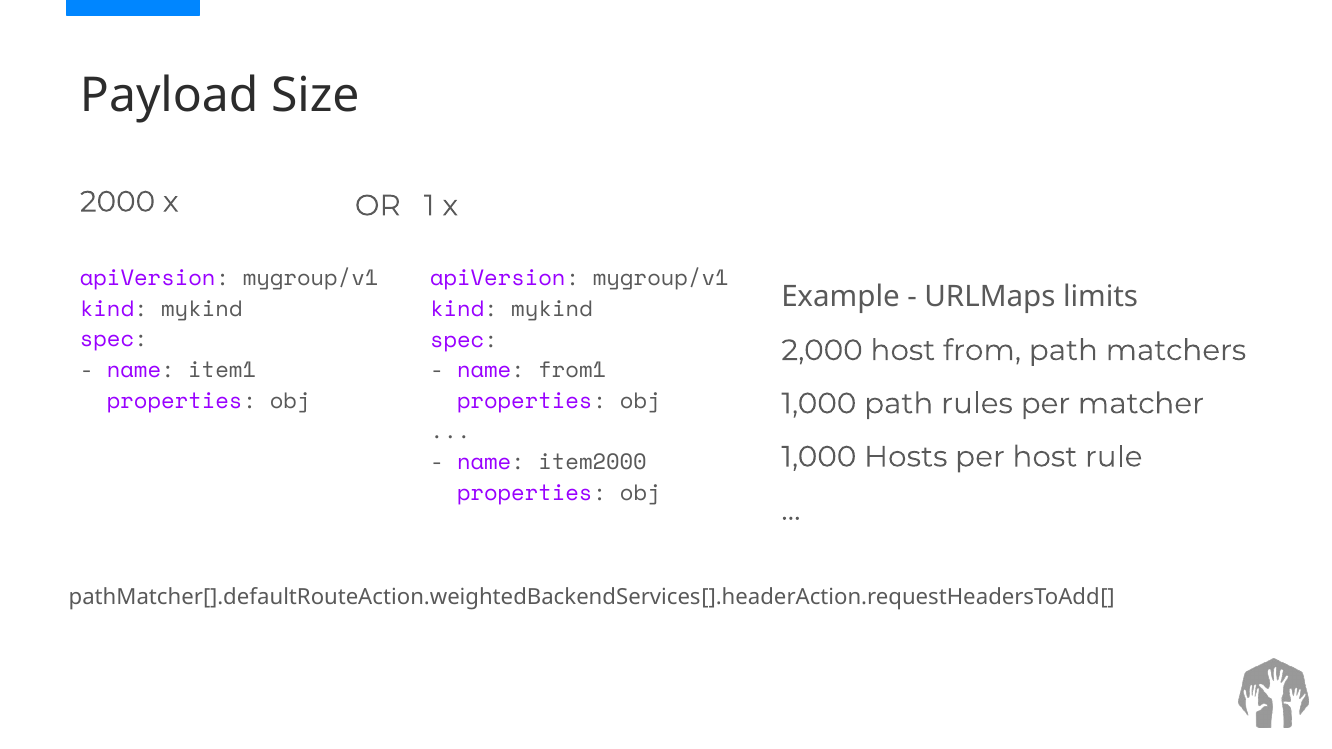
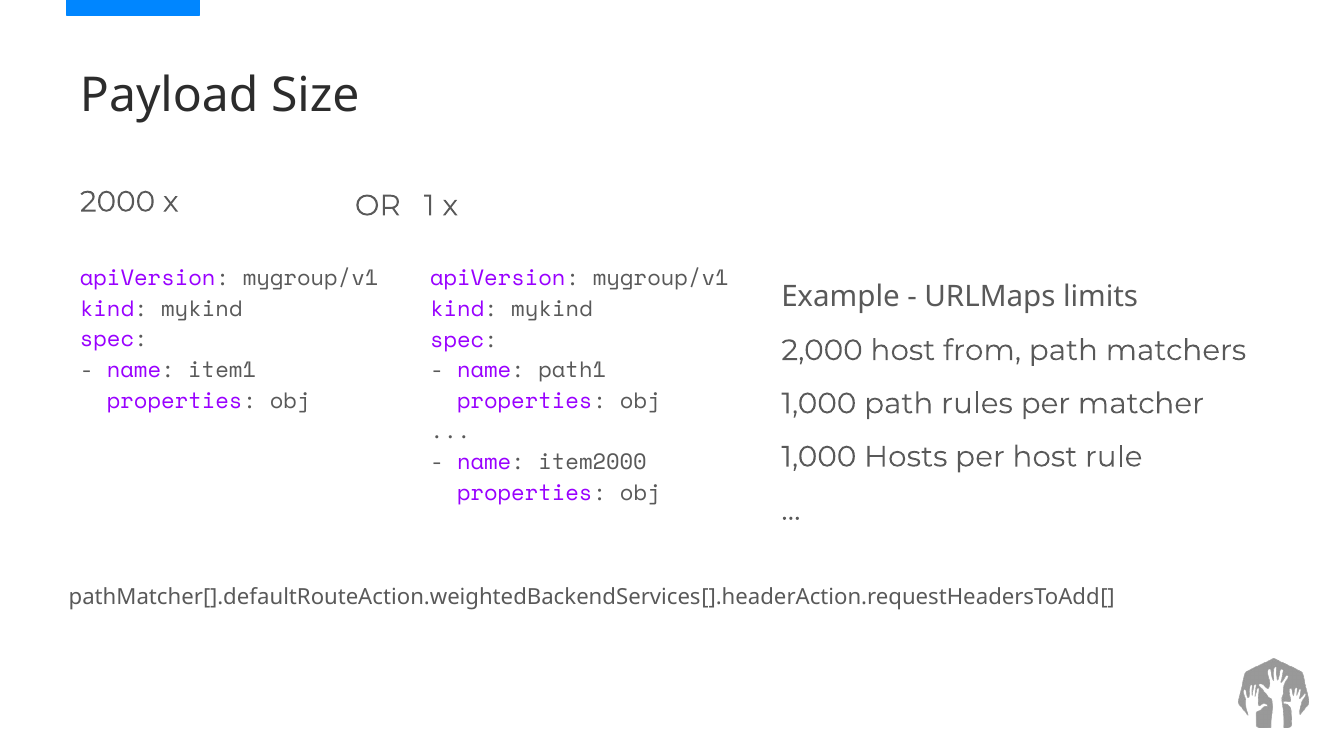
from1: from1 -> path1 (572, 370)
